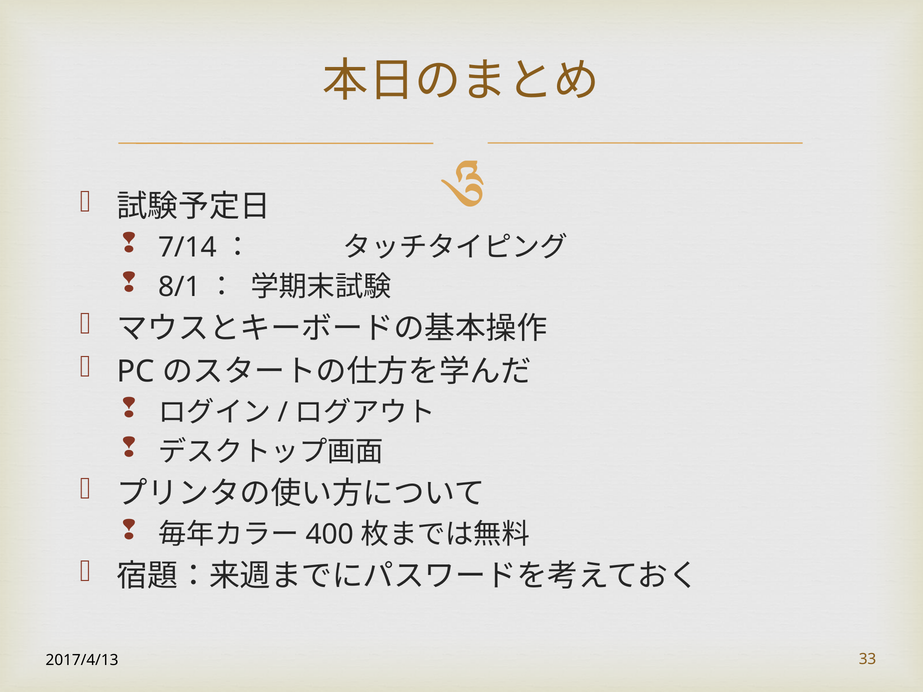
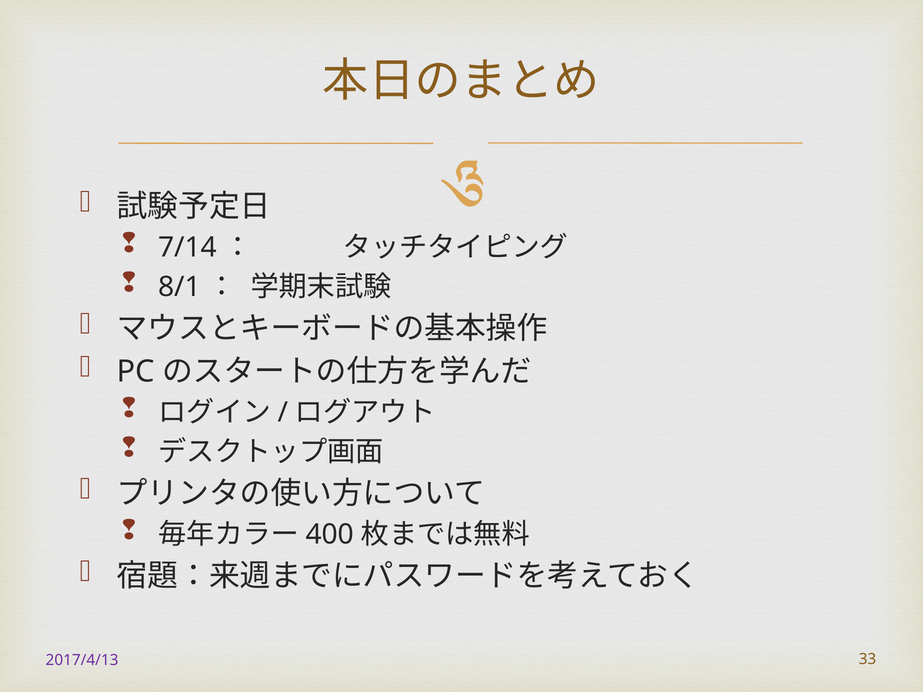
2017/4/13 colour: black -> purple (82, 661)
